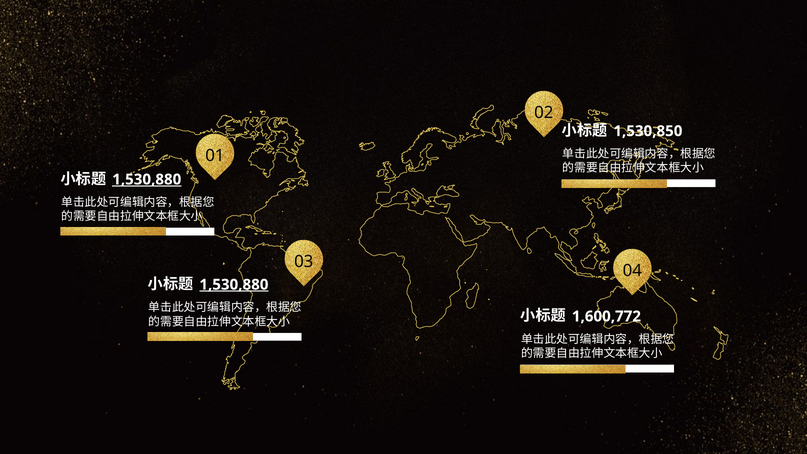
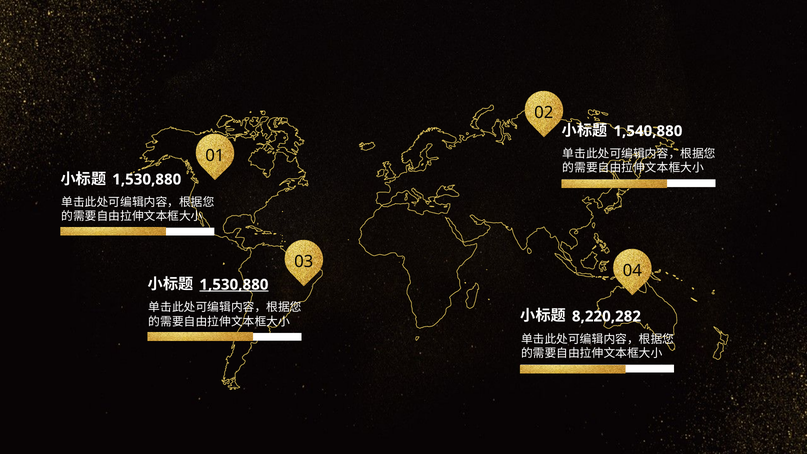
1,530,850: 1,530,850 -> 1,540,880 (648, 131)
1,530,880 underline: present -> none (147, 179)
1,600,772: 1,600,772 -> 8,220,282 (606, 316)
